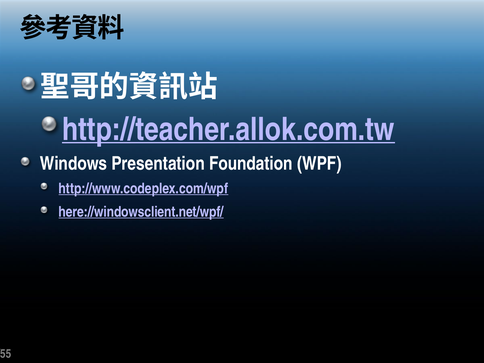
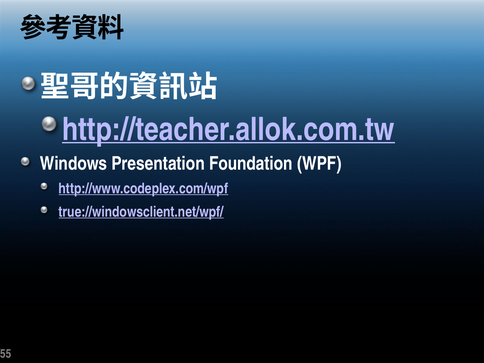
here://windowsclient.net/wpf/: here://windowsclient.net/wpf/ -> true://windowsclient.net/wpf/ (141, 212)
